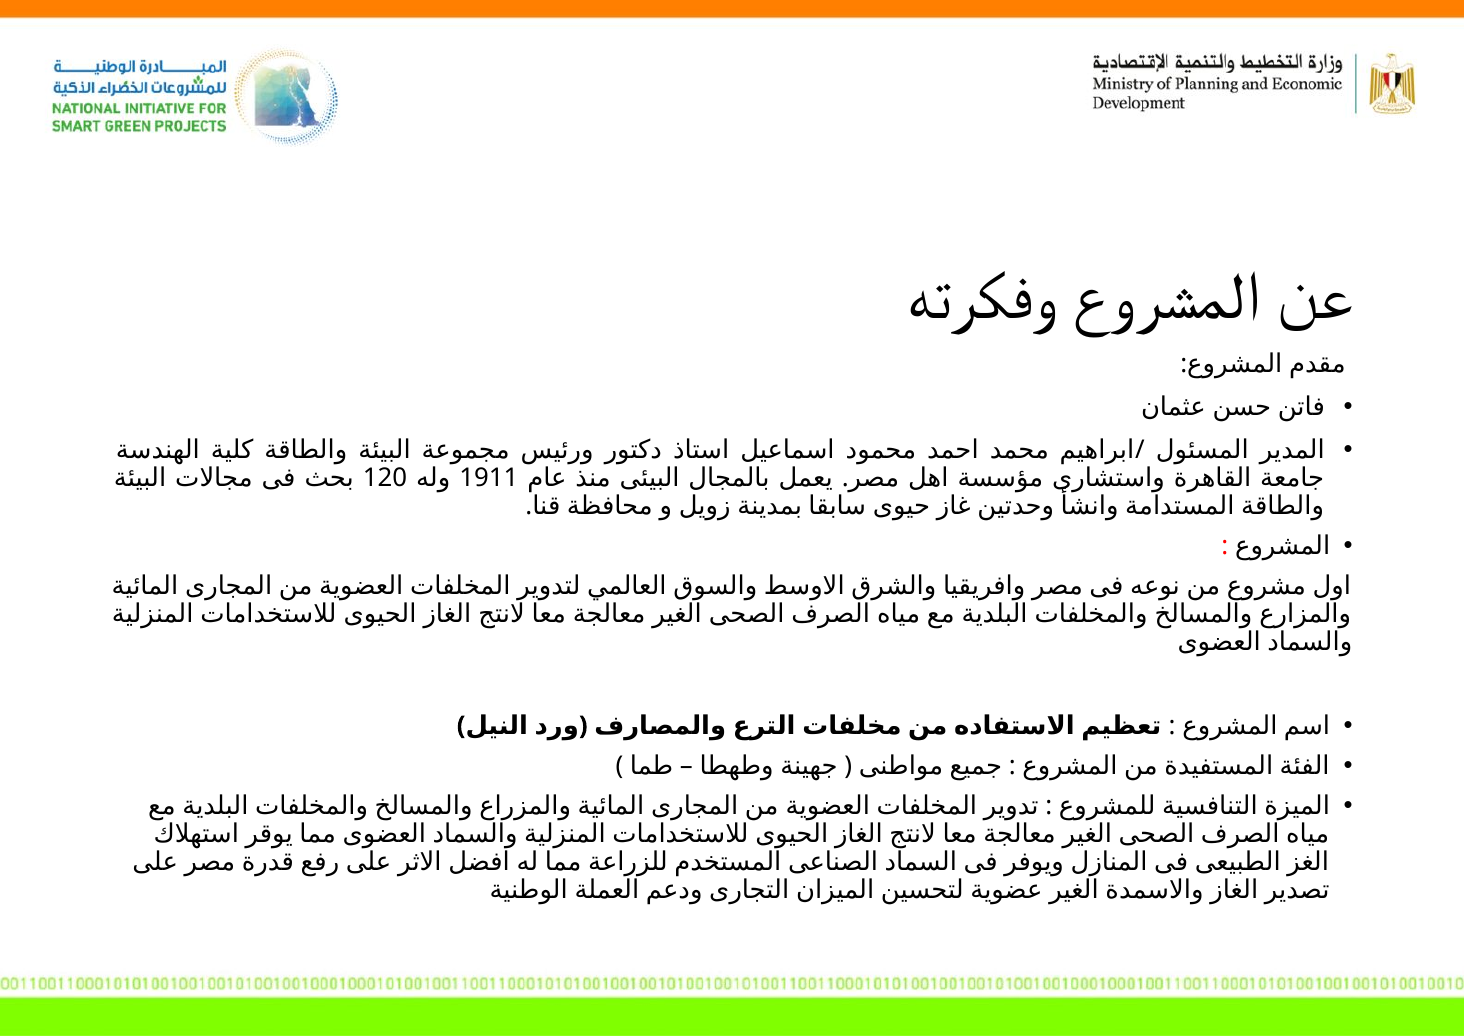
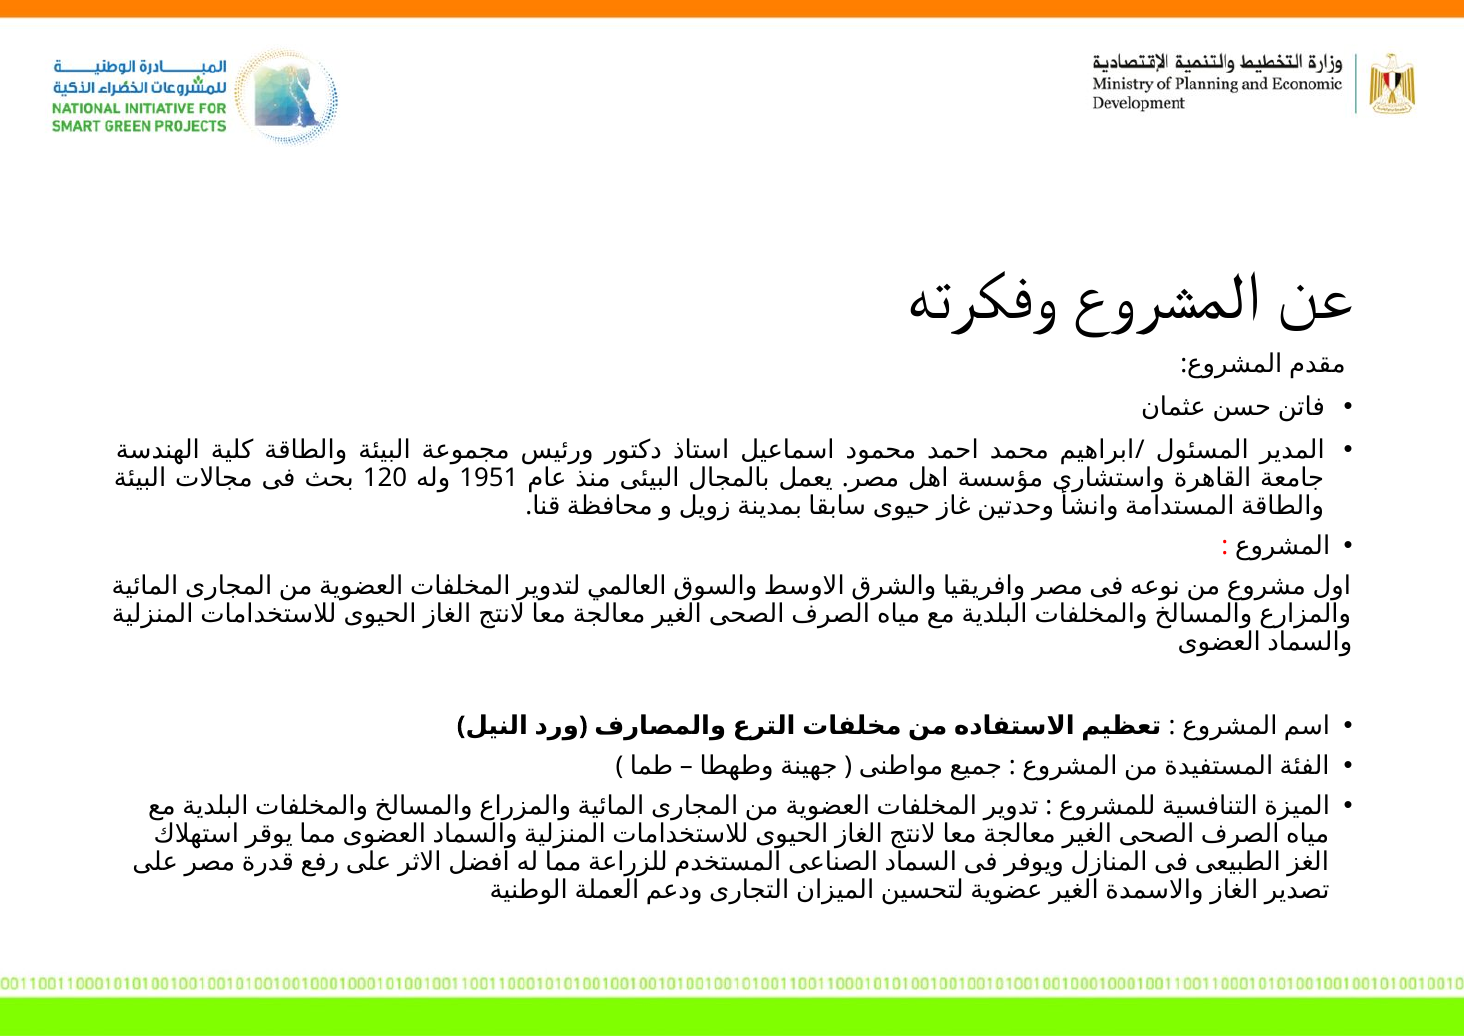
1911: 1911 -> 1951 (489, 478)
